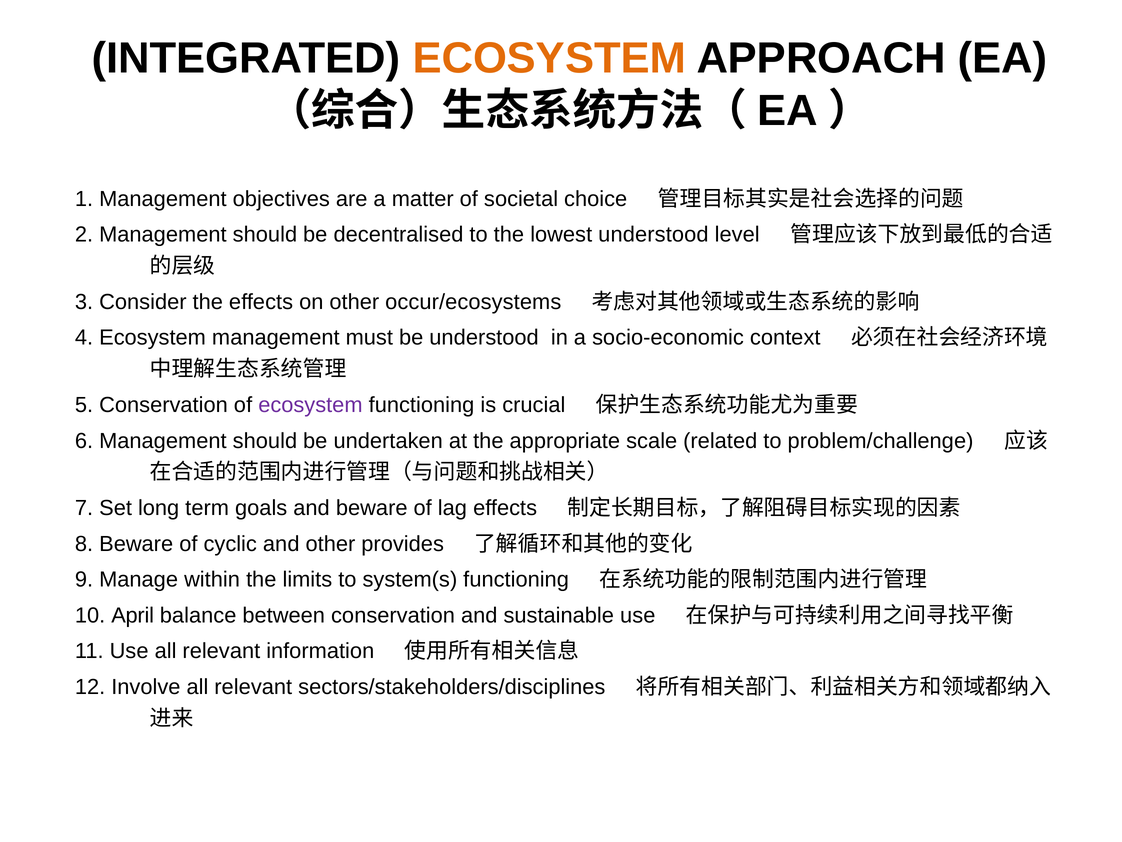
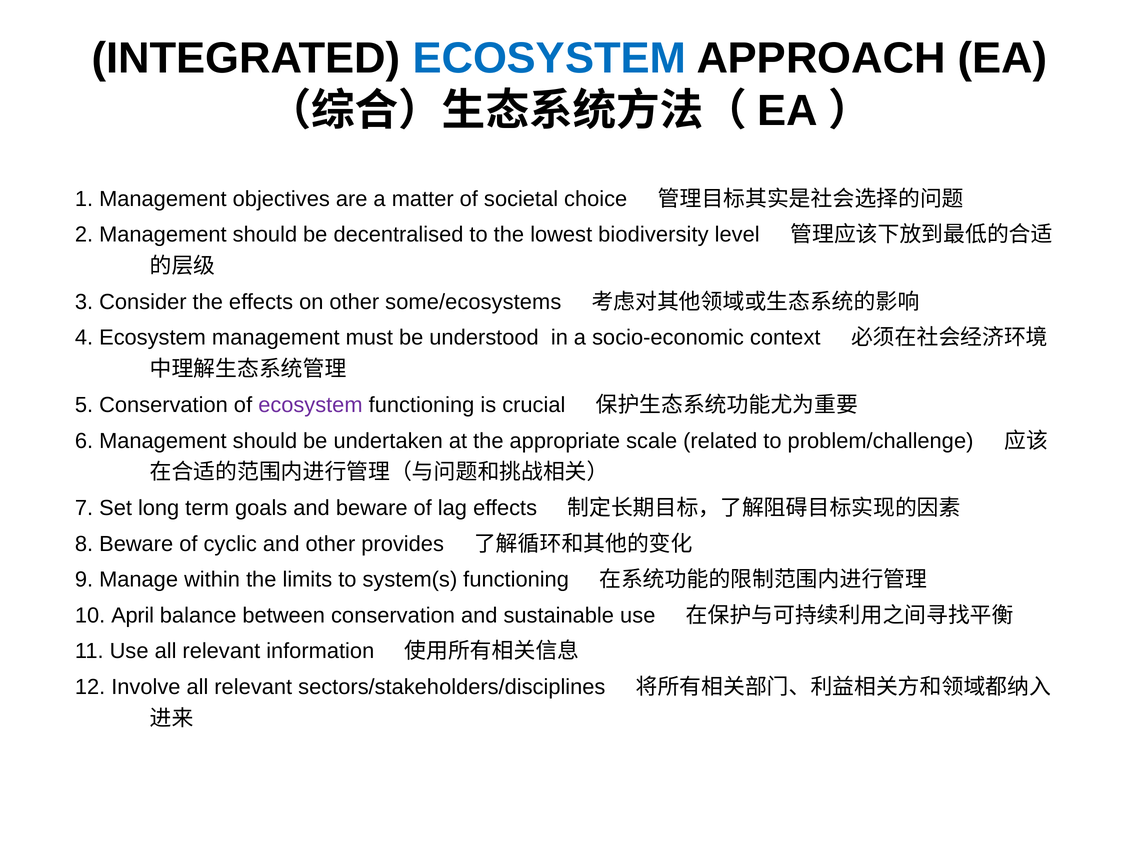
ECOSYSTEM colour: orange -> blue (549, 58)
lowest understood: understood -> biodiversity (653, 235)
occur/ecosystems: occur/ecosystems -> some/ecosystems (473, 302)
